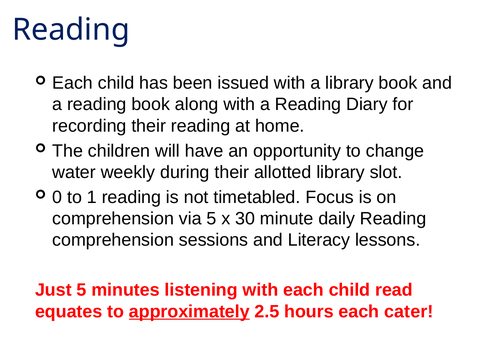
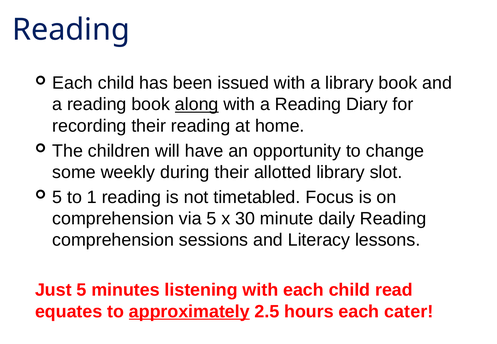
along underline: none -> present (197, 104)
water: water -> some (74, 172)
0: 0 -> 5 (57, 197)
